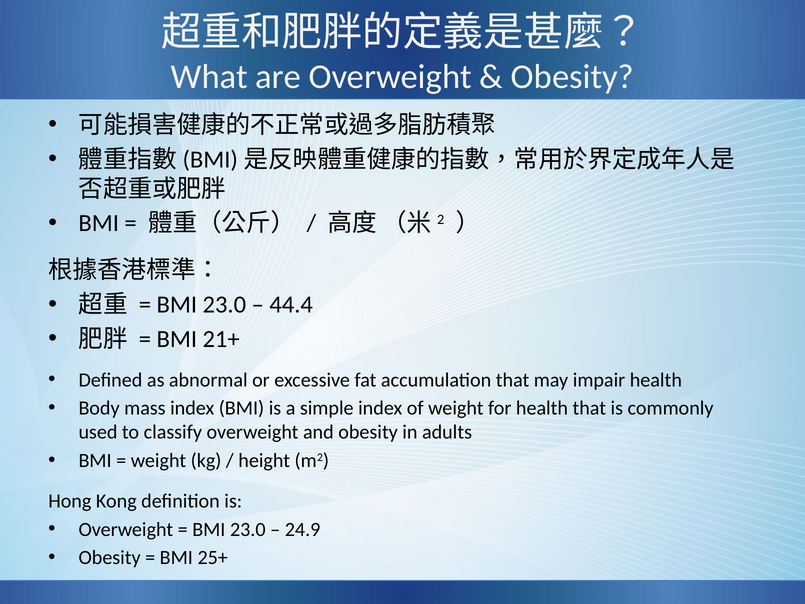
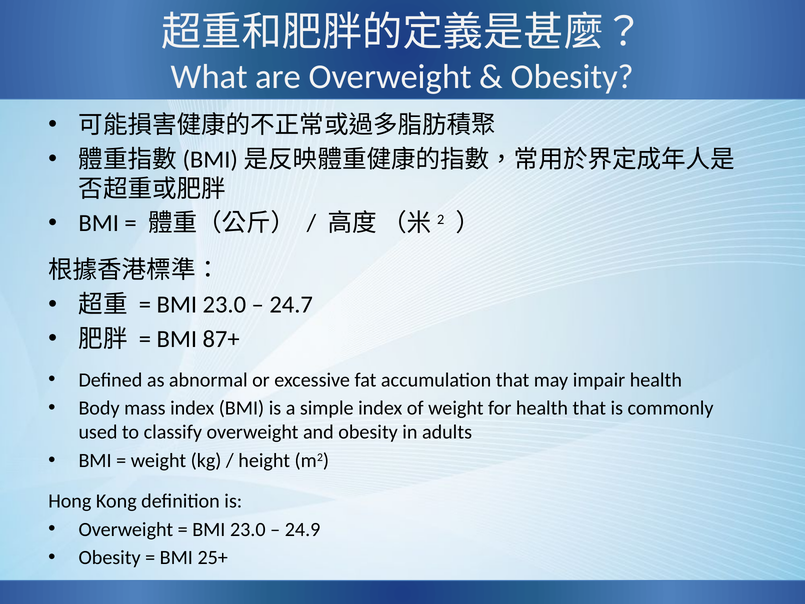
44.4: 44.4 -> 24.7 (291, 305)
21+: 21+ -> 87+ (221, 339)
